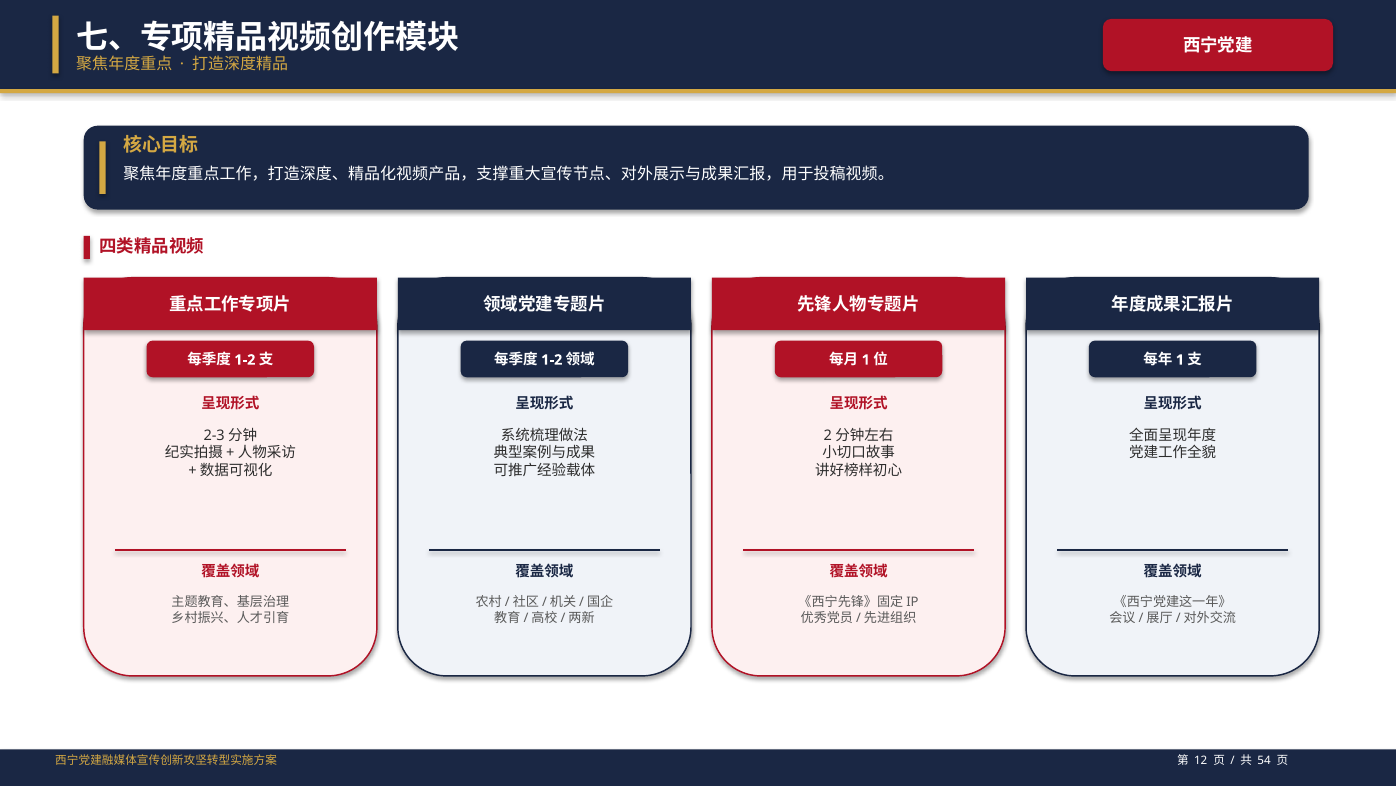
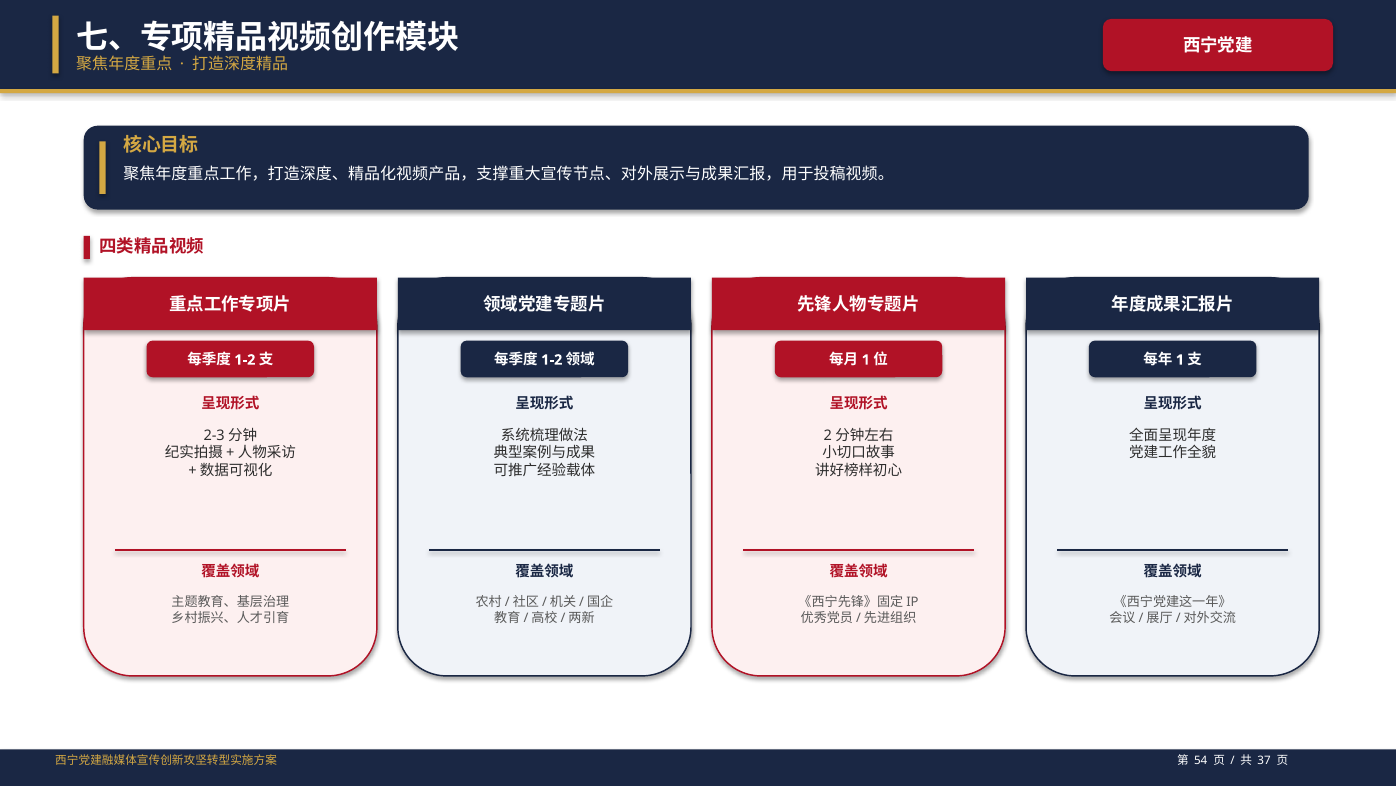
12: 12 -> 54 (1201, 760)
54: 54 -> 37 (1264, 760)
